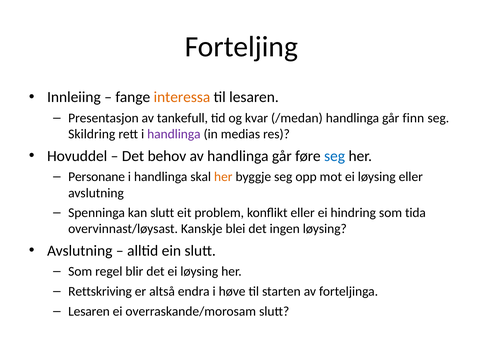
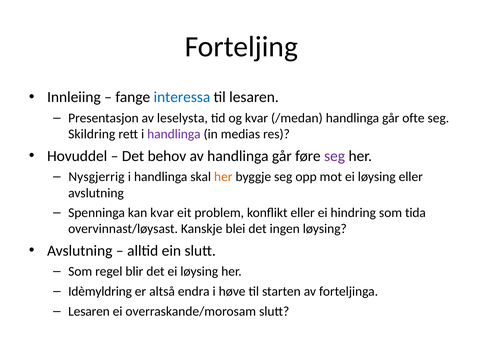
interessa colour: orange -> blue (182, 97)
tankefull: tankefull -> leselysta (182, 118)
finn: finn -> ofte (413, 118)
seg colour: blue -> purple (335, 156)
Personane: Personane -> Nysgjerrig (96, 177)
kan slutt: slutt -> kvar (162, 213)
Rettskriving: Rettskriving -> Idèmyldring (100, 292)
